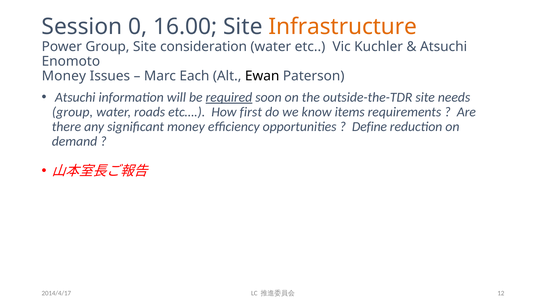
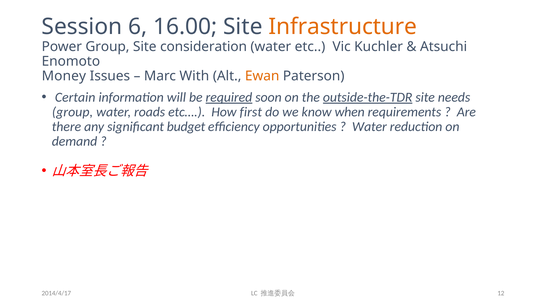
0: 0 -> 6 (138, 27)
Each: Each -> With (194, 76)
Ewan colour: black -> orange (262, 76)
Atsuchi: Atsuchi -> Certain (75, 97)
outside-the-TDR underline: none -> present (368, 97)
items: items -> when (350, 112)
significant money: money -> budget (186, 127)
Define: Define -> Water (369, 127)
